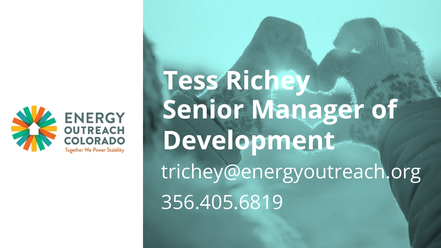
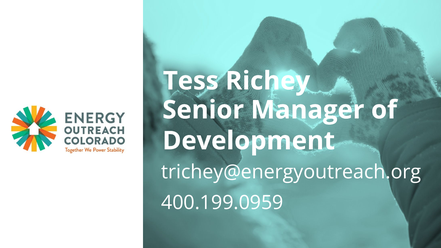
356.405.6819: 356.405.6819 -> 400.199.0959 (222, 203)
